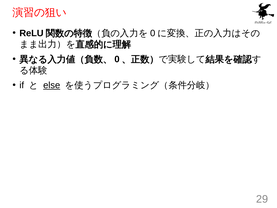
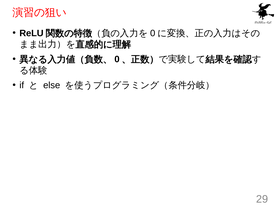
else underline: present -> none (52, 85)
